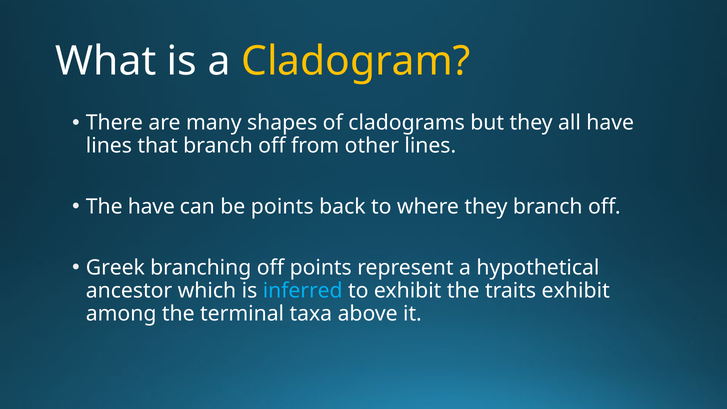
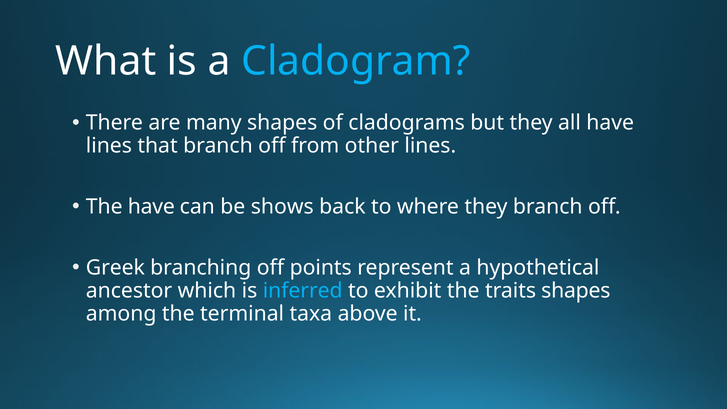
Cladogram colour: yellow -> light blue (356, 61)
be points: points -> shows (282, 207)
traits exhibit: exhibit -> shapes (576, 291)
